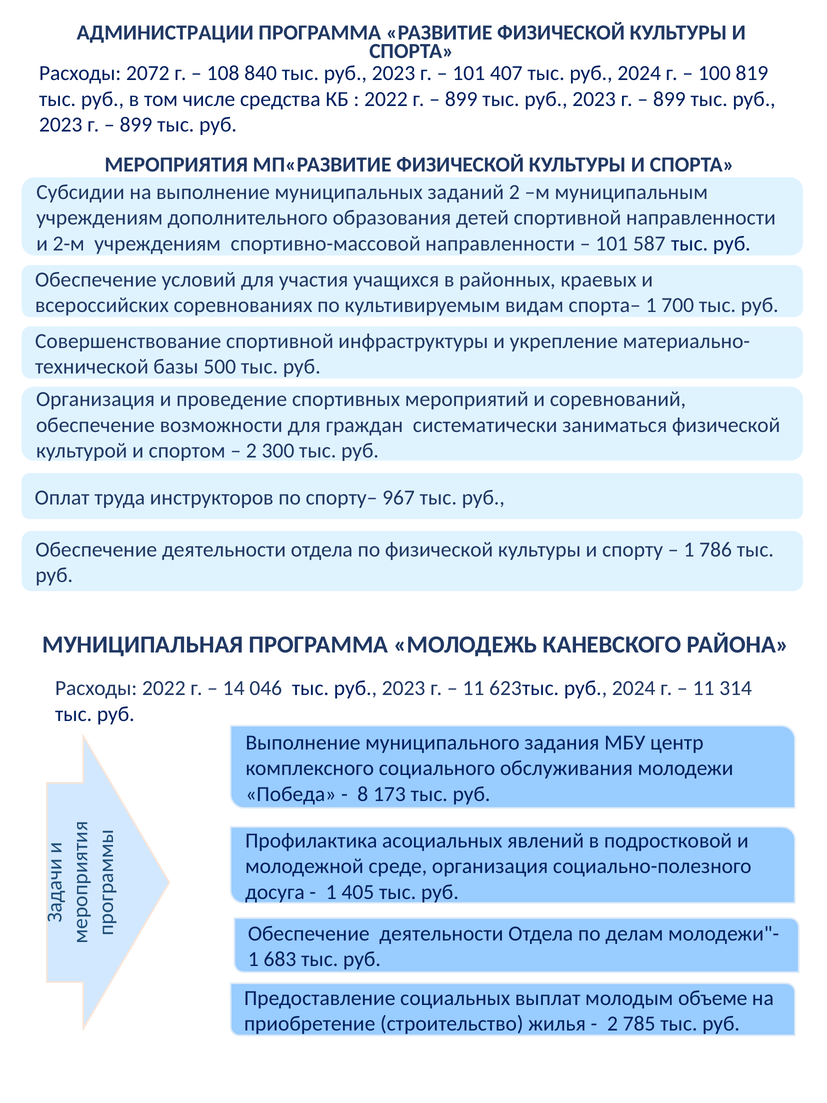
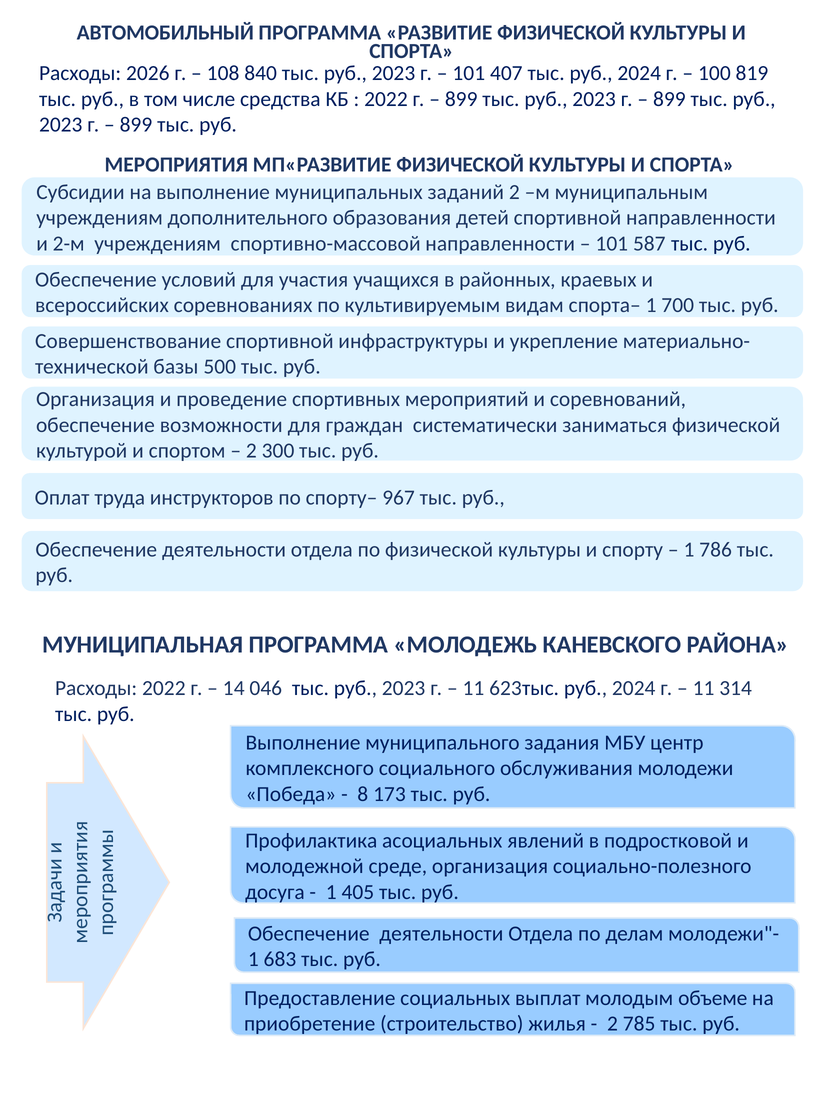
АДМИНИСТРАЦИИ: АДМИНИСТРАЦИИ -> АВТОМОБИЛЬНЫЙ (165, 33)
2072: 2072 -> 2026 (148, 73)
